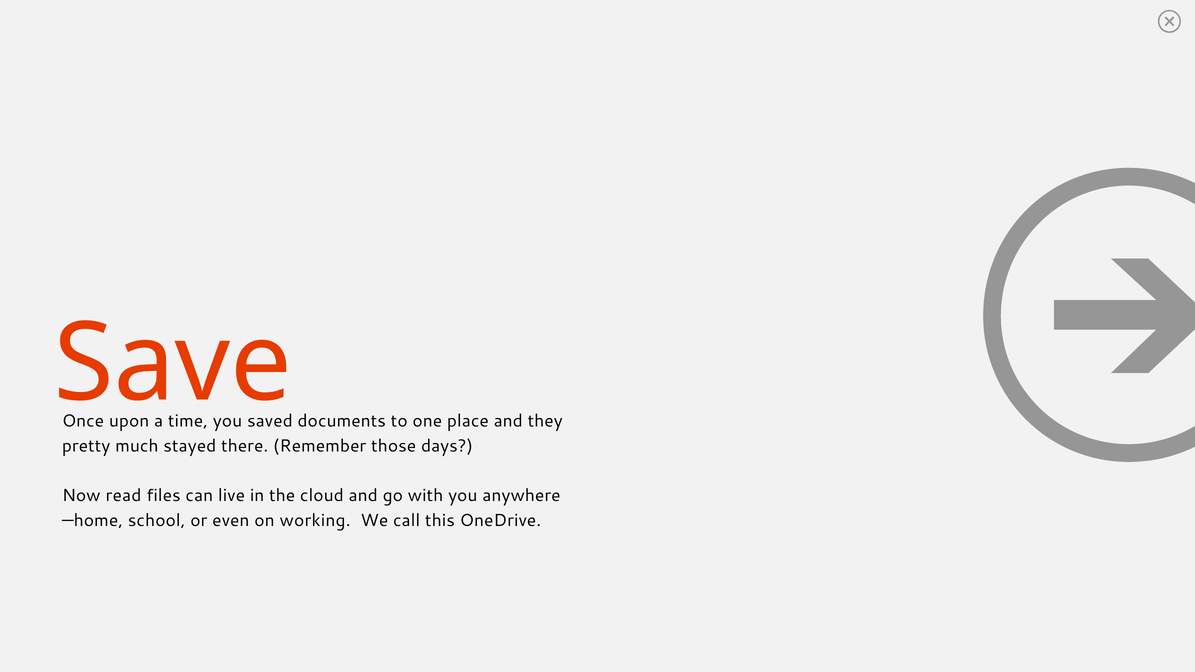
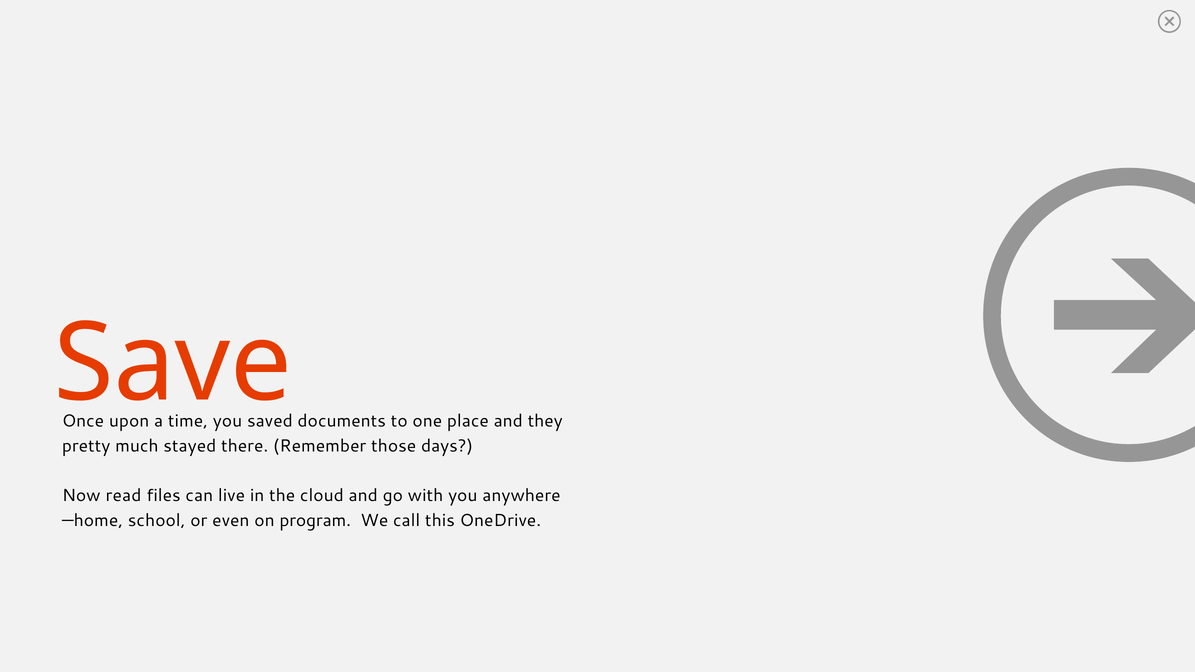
working: working -> program (315, 521)
